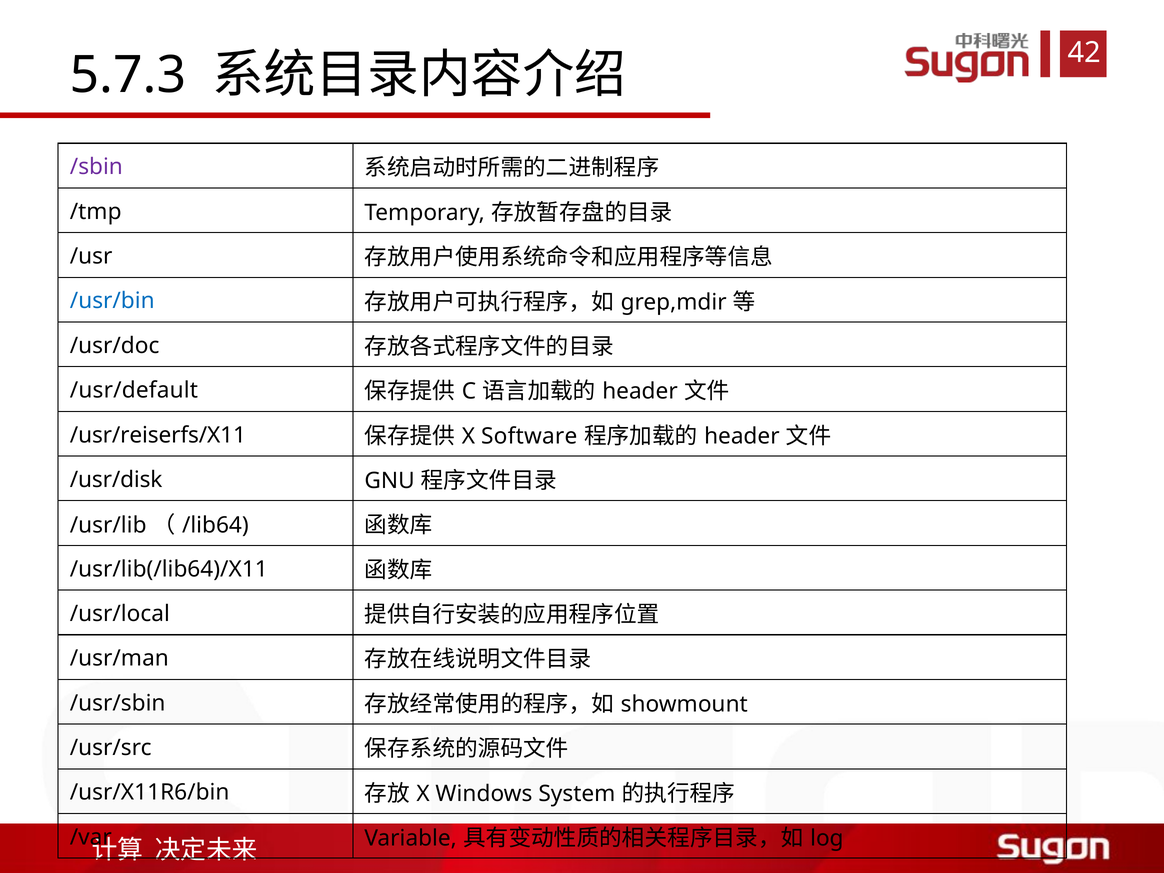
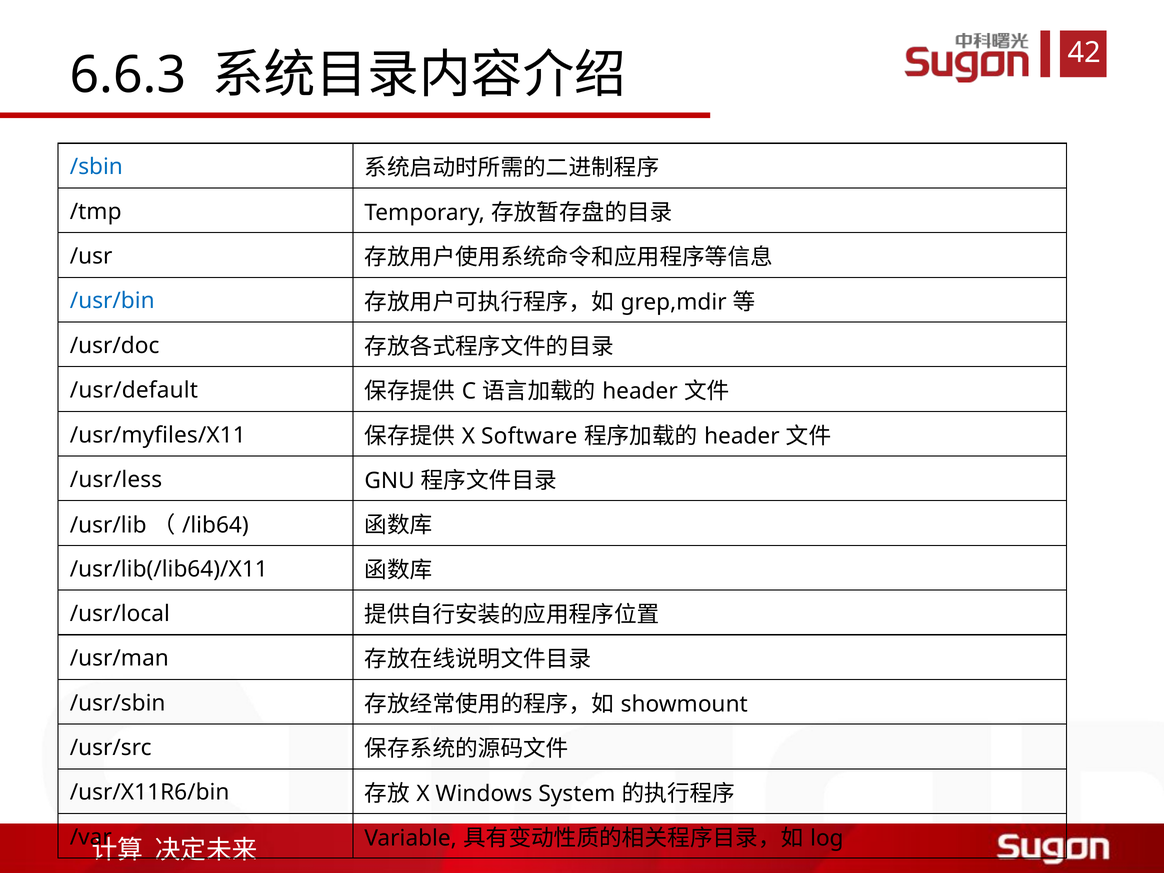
5.7.3: 5.7.3 -> 6.6.3 (128, 75)
/sbin colour: purple -> blue (96, 167)
/usr/reiserfs/X11: /usr/reiserfs/X11 -> /usr/myfiles/X11 (158, 435)
/usr/disk: /usr/disk -> /usr/less (116, 480)
